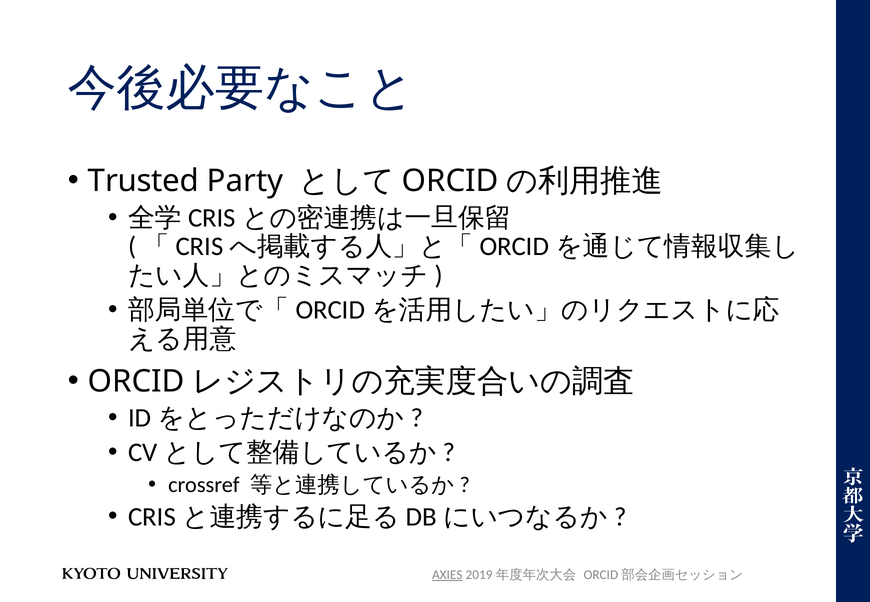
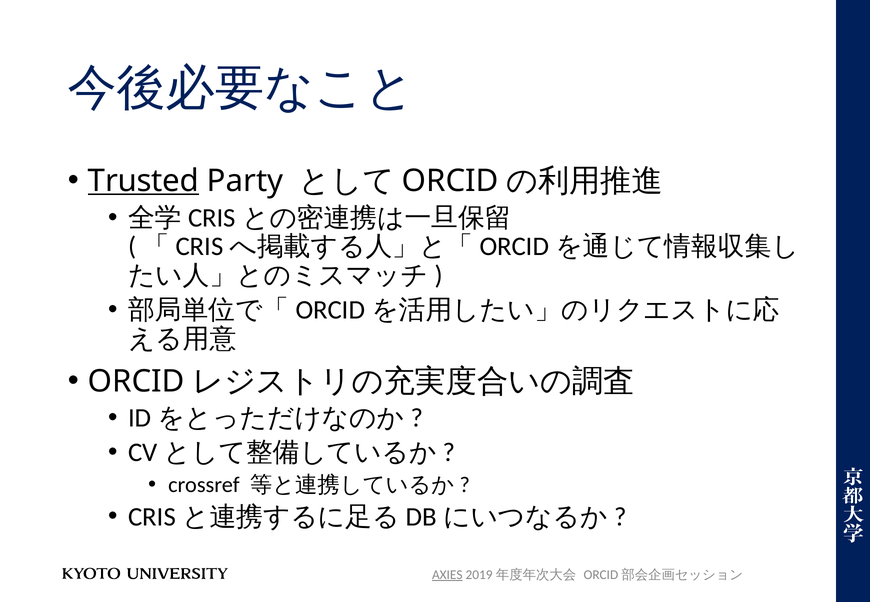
Trusted underline: none -> present (143, 181)
